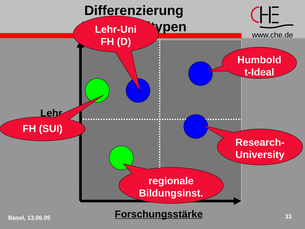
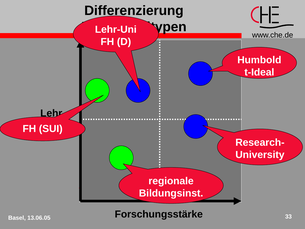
Forschungsstärke underline: present -> none (159, 214)
